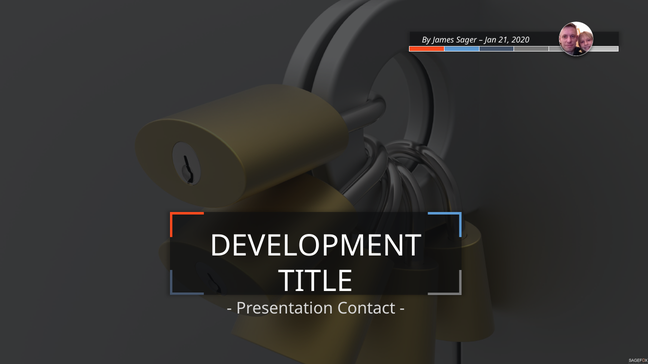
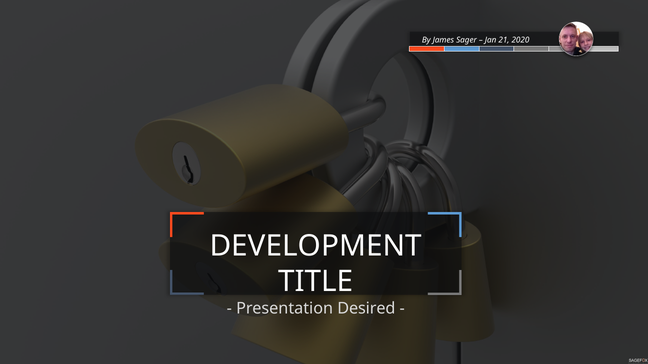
Contact: Contact -> Desired (366, 309)
